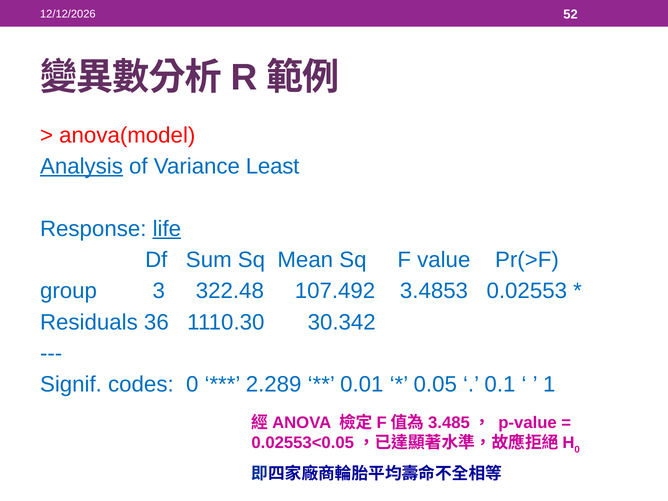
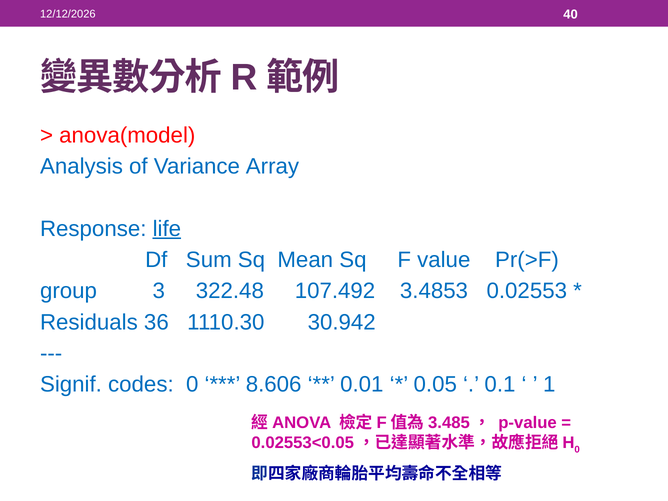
52: 52 -> 40 (571, 14)
Analysis underline: present -> none (81, 166)
Least: Least -> Array (272, 166)
30.342: 30.342 -> 30.942 (342, 322)
2.289: 2.289 -> 8.606 (274, 384)
